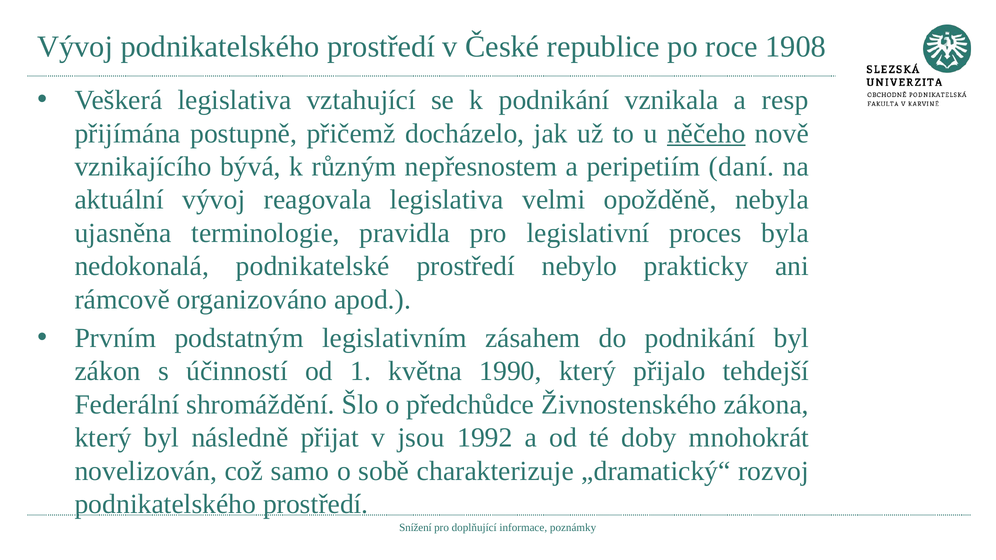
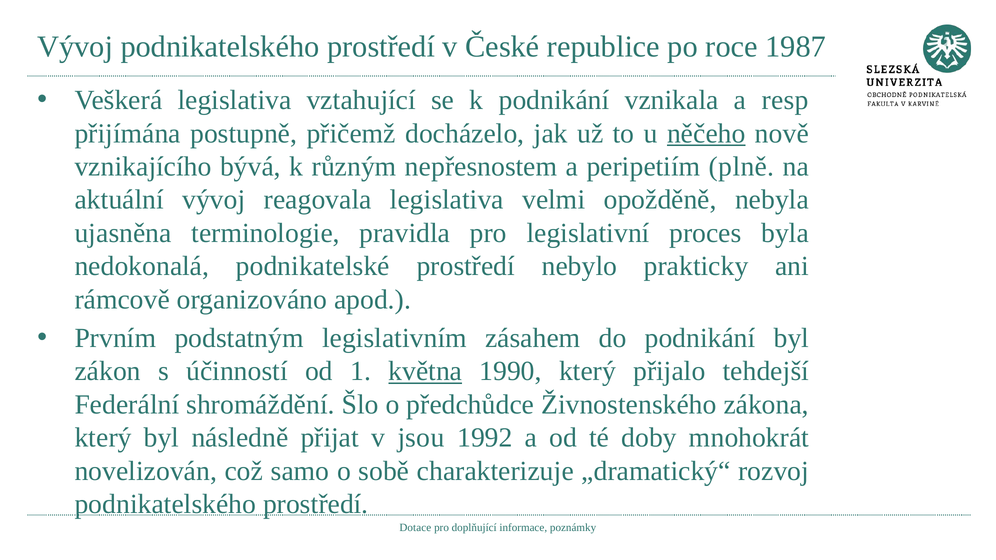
1908: 1908 -> 1987 (796, 47)
daní: daní -> plně (742, 167)
května underline: none -> present (425, 372)
Snížení: Snížení -> Dotace (415, 528)
